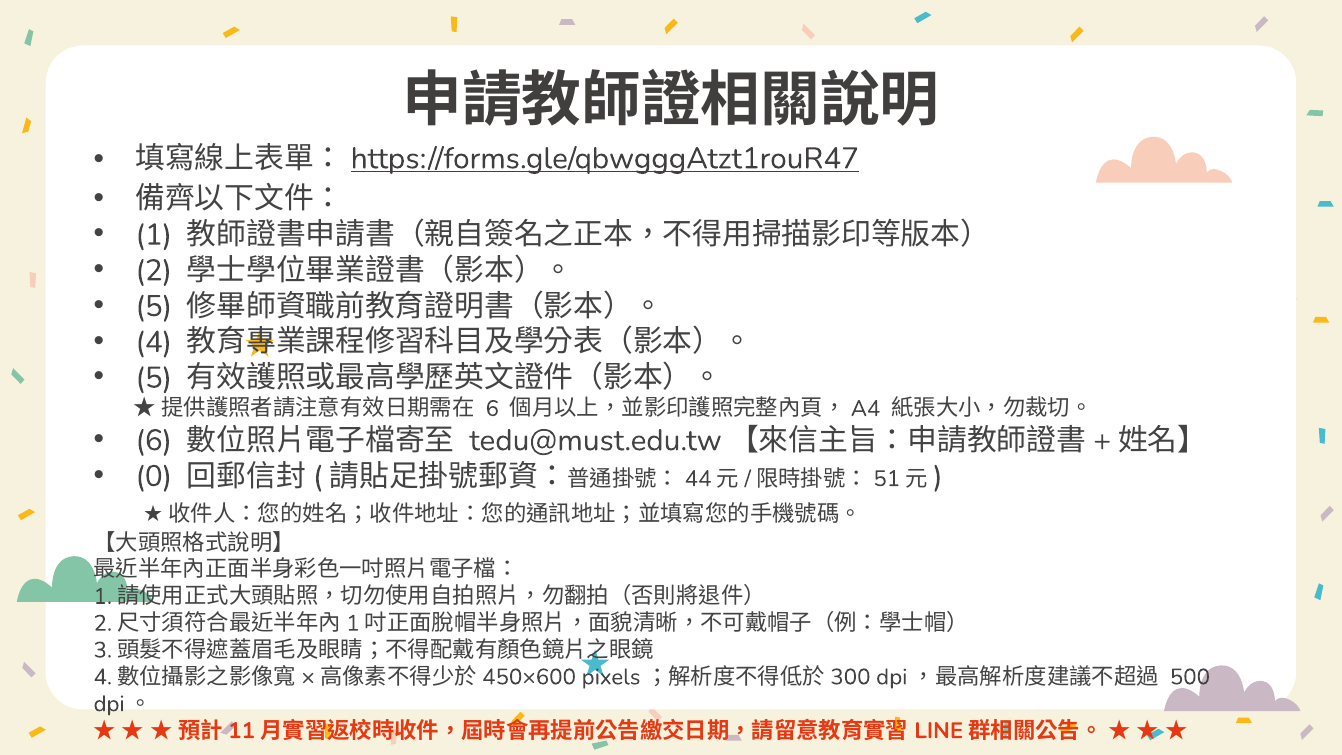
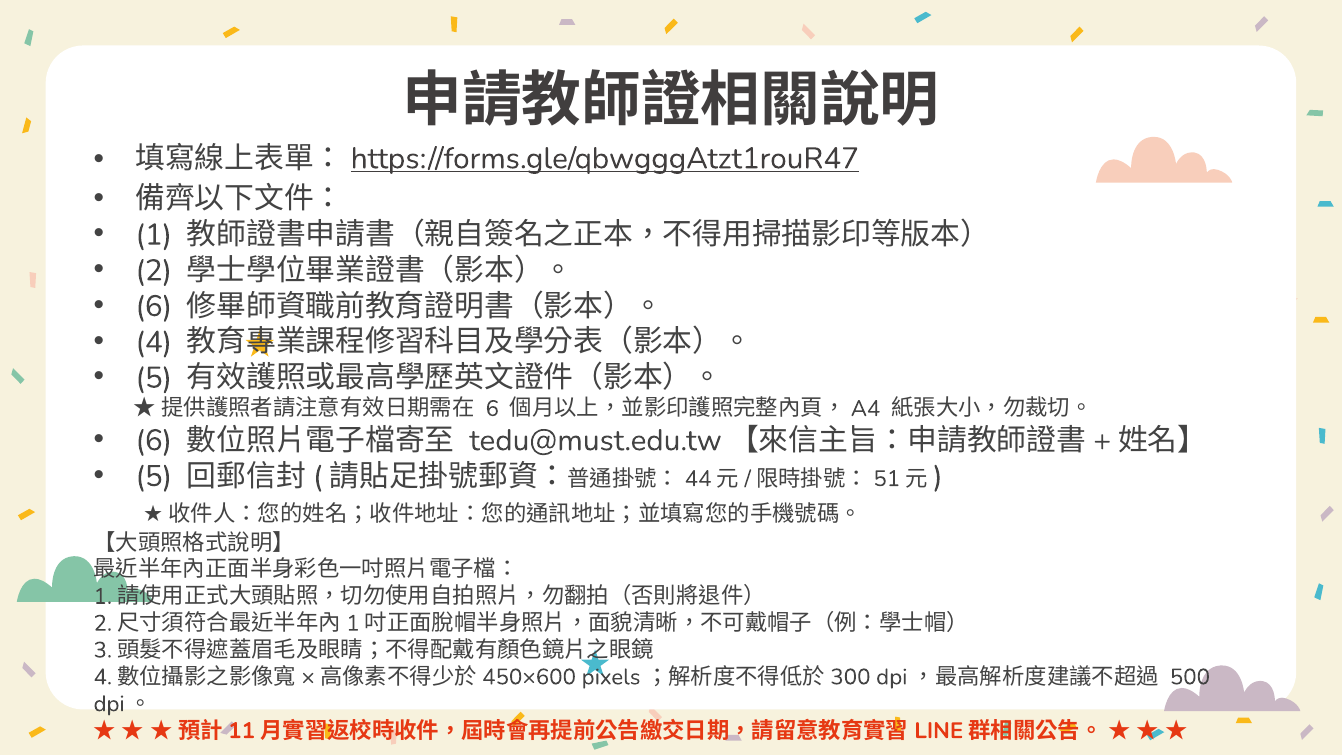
5: 5 -> 6 (154, 306)
0: 0 -> 5 (154, 476)
